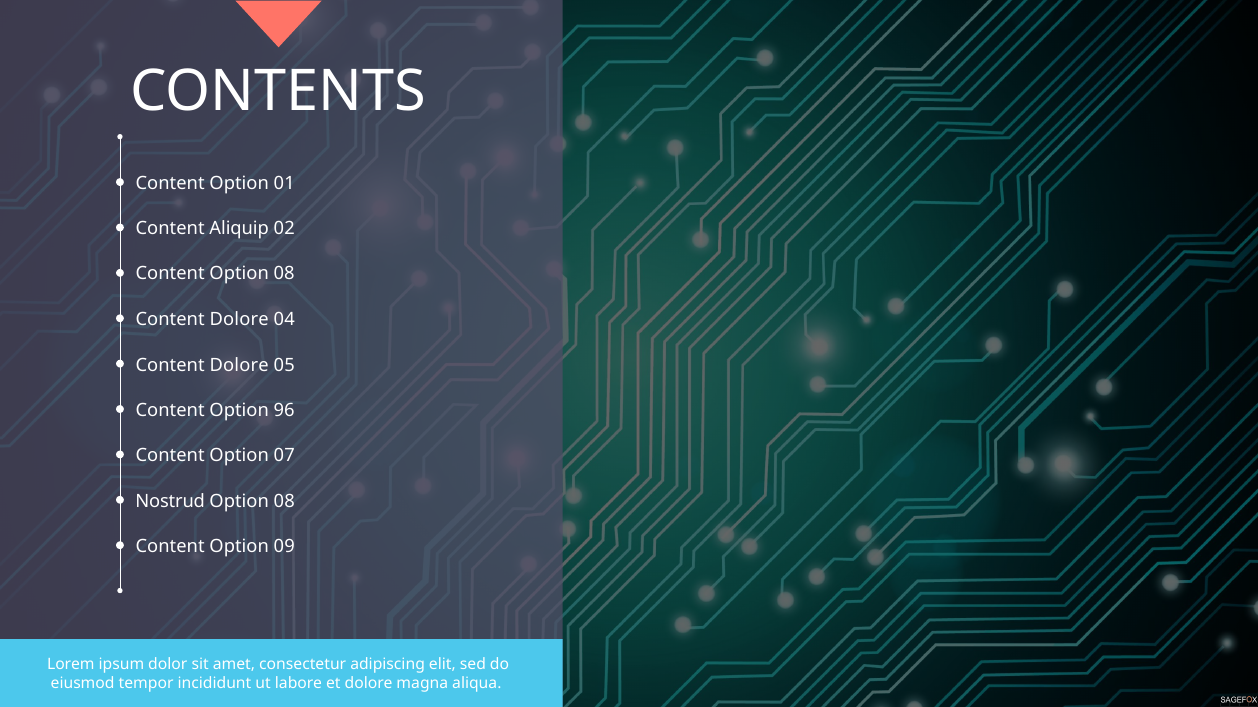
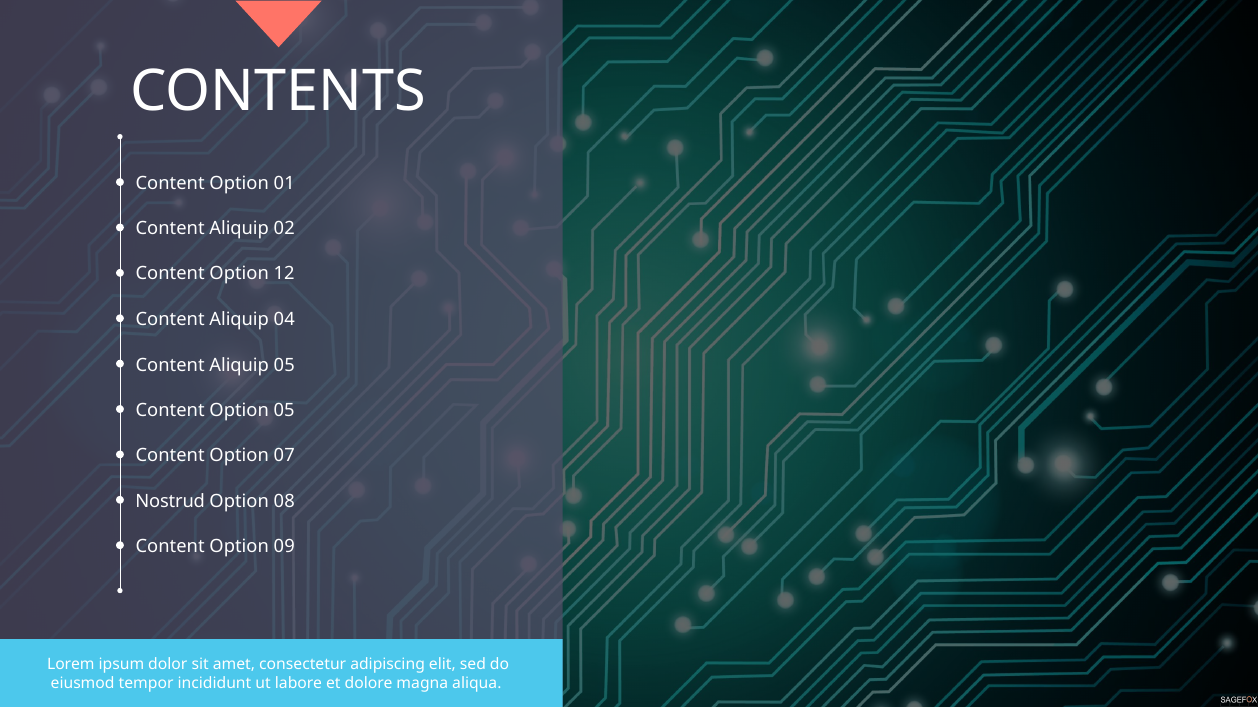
Content Option 08: 08 -> 12 (284, 274)
Dolore: Dolore -> Aliquip (239, 320)
Dolore: Dolore -> Aliquip (239, 366)
Option 96: 96 -> 05 (284, 411)
